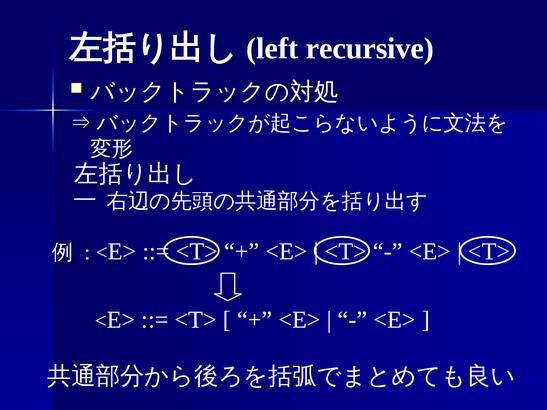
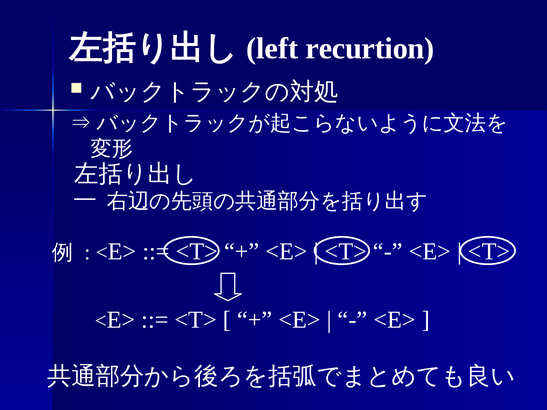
recursive: recursive -> recurtion (370, 48)
